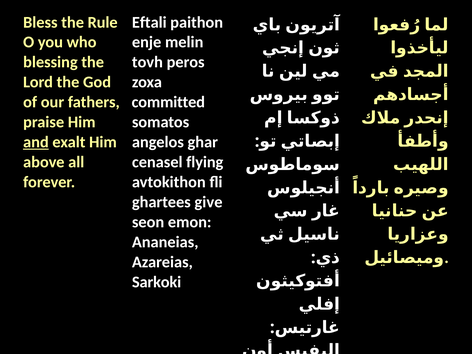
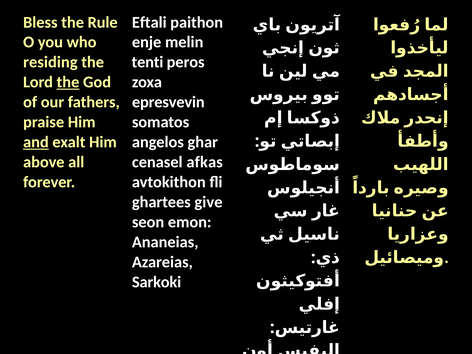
blessing: blessing -> residing (50, 62)
tovh: tovh -> tenti (147, 62)
the underline: none -> present (68, 82)
committed: committed -> epresvevin (168, 102)
flying: flying -> afkas (205, 162)
